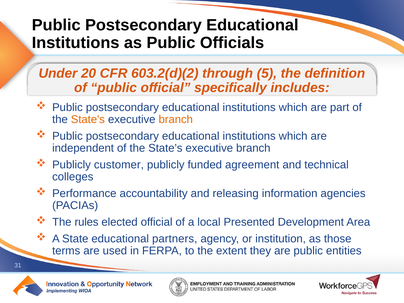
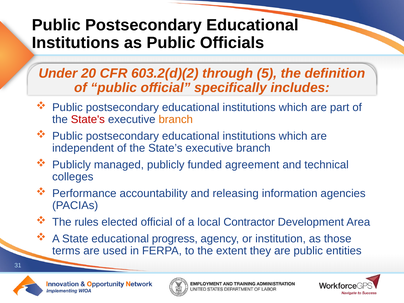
State's colour: orange -> red (88, 119)
customer: customer -> managed (119, 165)
Presented: Presented -> Contractor (249, 222)
partners: partners -> progress (175, 239)
